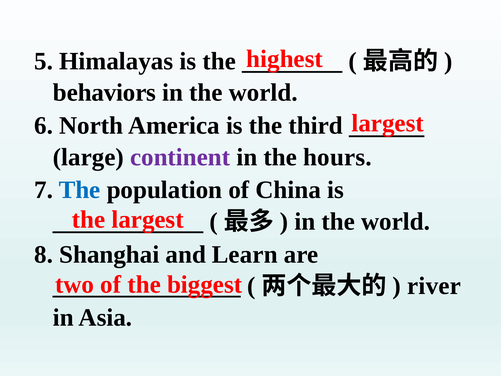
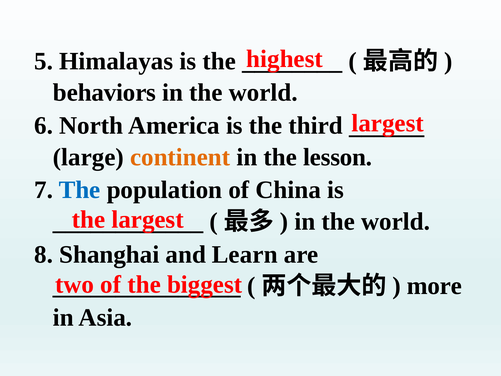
continent colour: purple -> orange (180, 157)
hours: hours -> lesson (338, 157)
river: river -> more (434, 286)
